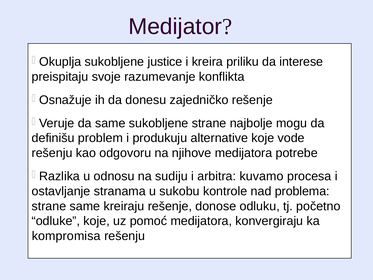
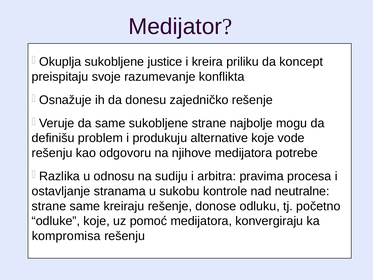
interese: interese -> koncept (301, 62)
kuvamo: kuvamo -> pravima (262, 176)
problema: problema -> neutralne (302, 191)
